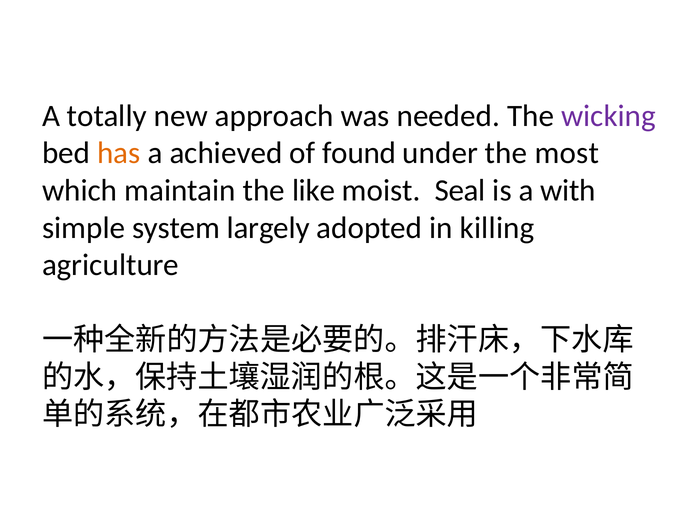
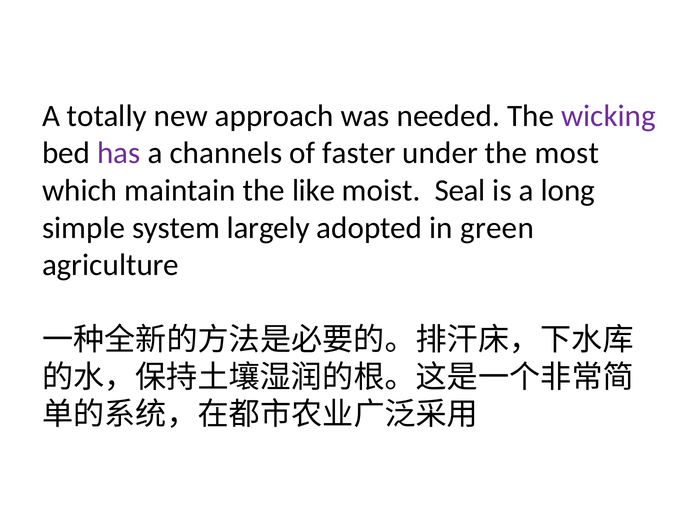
has colour: orange -> purple (119, 153)
achieved: achieved -> channels (226, 153)
found: found -> faster (359, 153)
with: with -> long (568, 190)
killing: killing -> green (497, 228)
